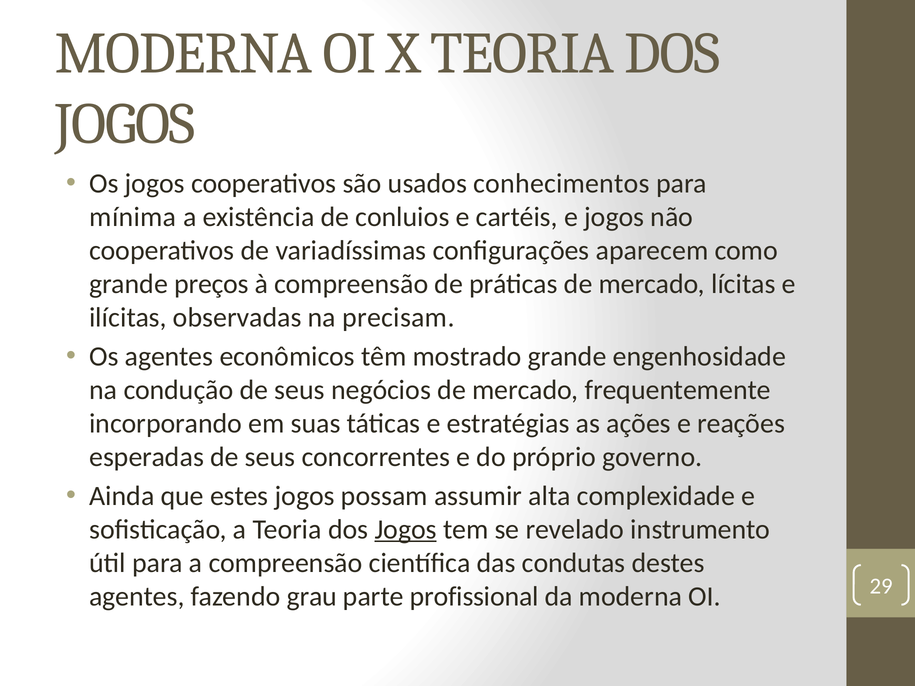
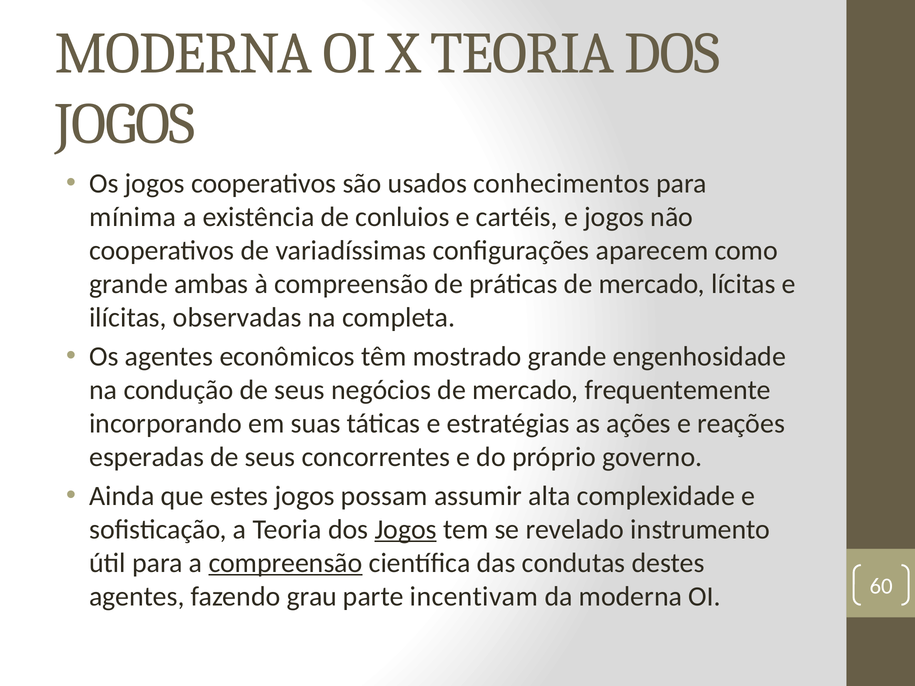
preços: preços -> ambas (211, 284)
precisam: precisam -> completa (399, 317)
compreensão underline: none -> present (286, 563)
profissional: profissional -> incentivam (474, 597)
29: 29 -> 60 (881, 586)
